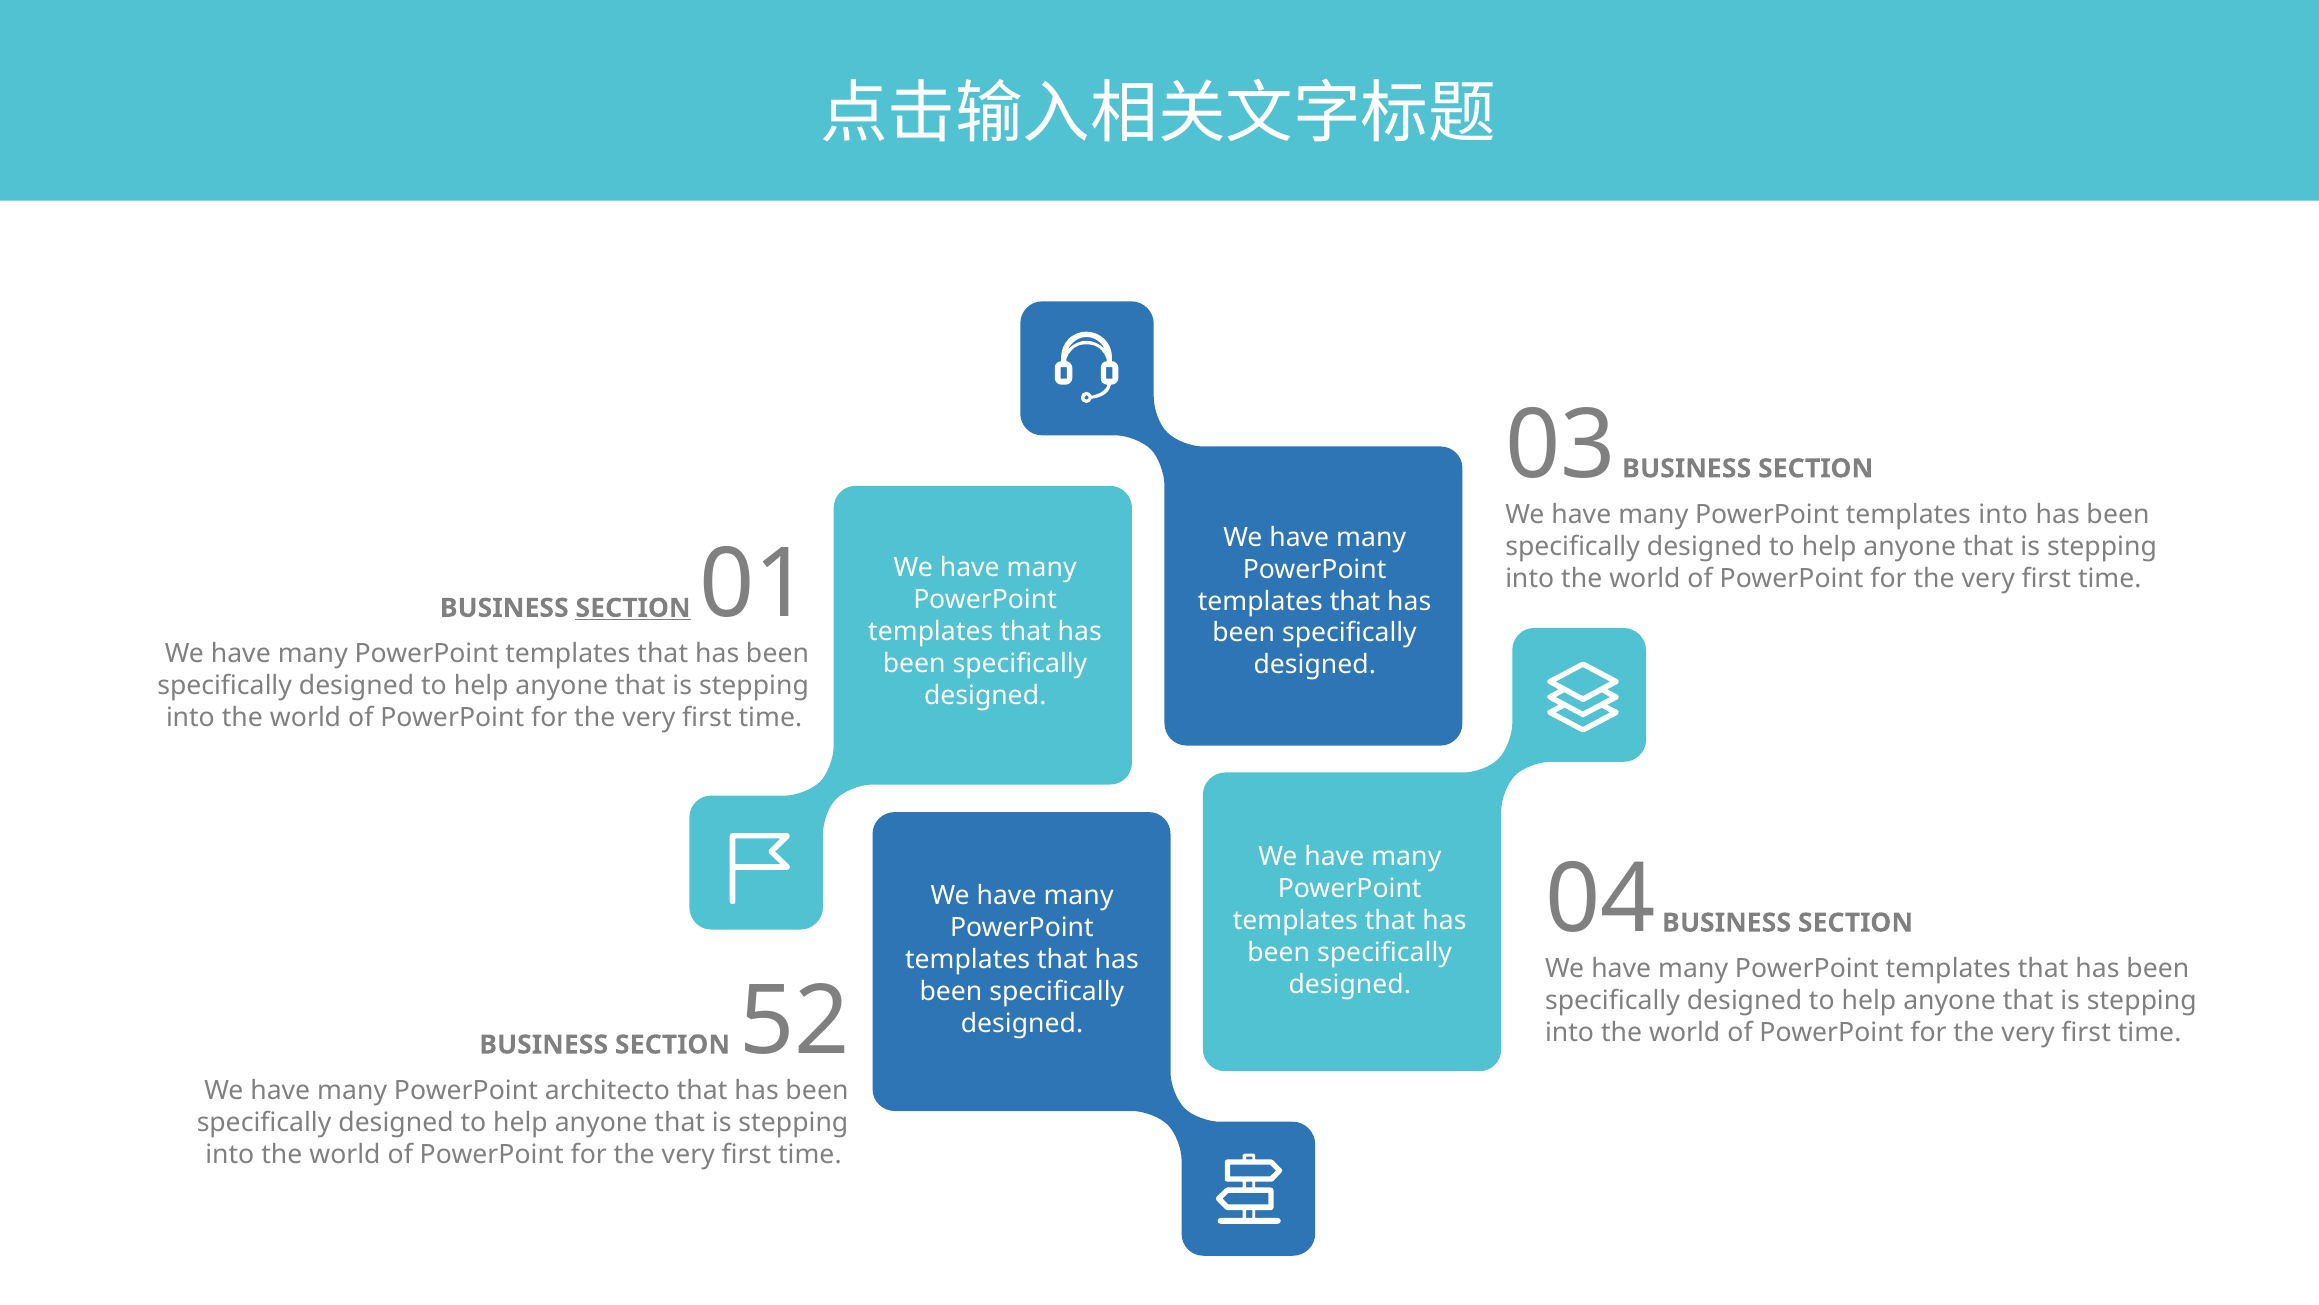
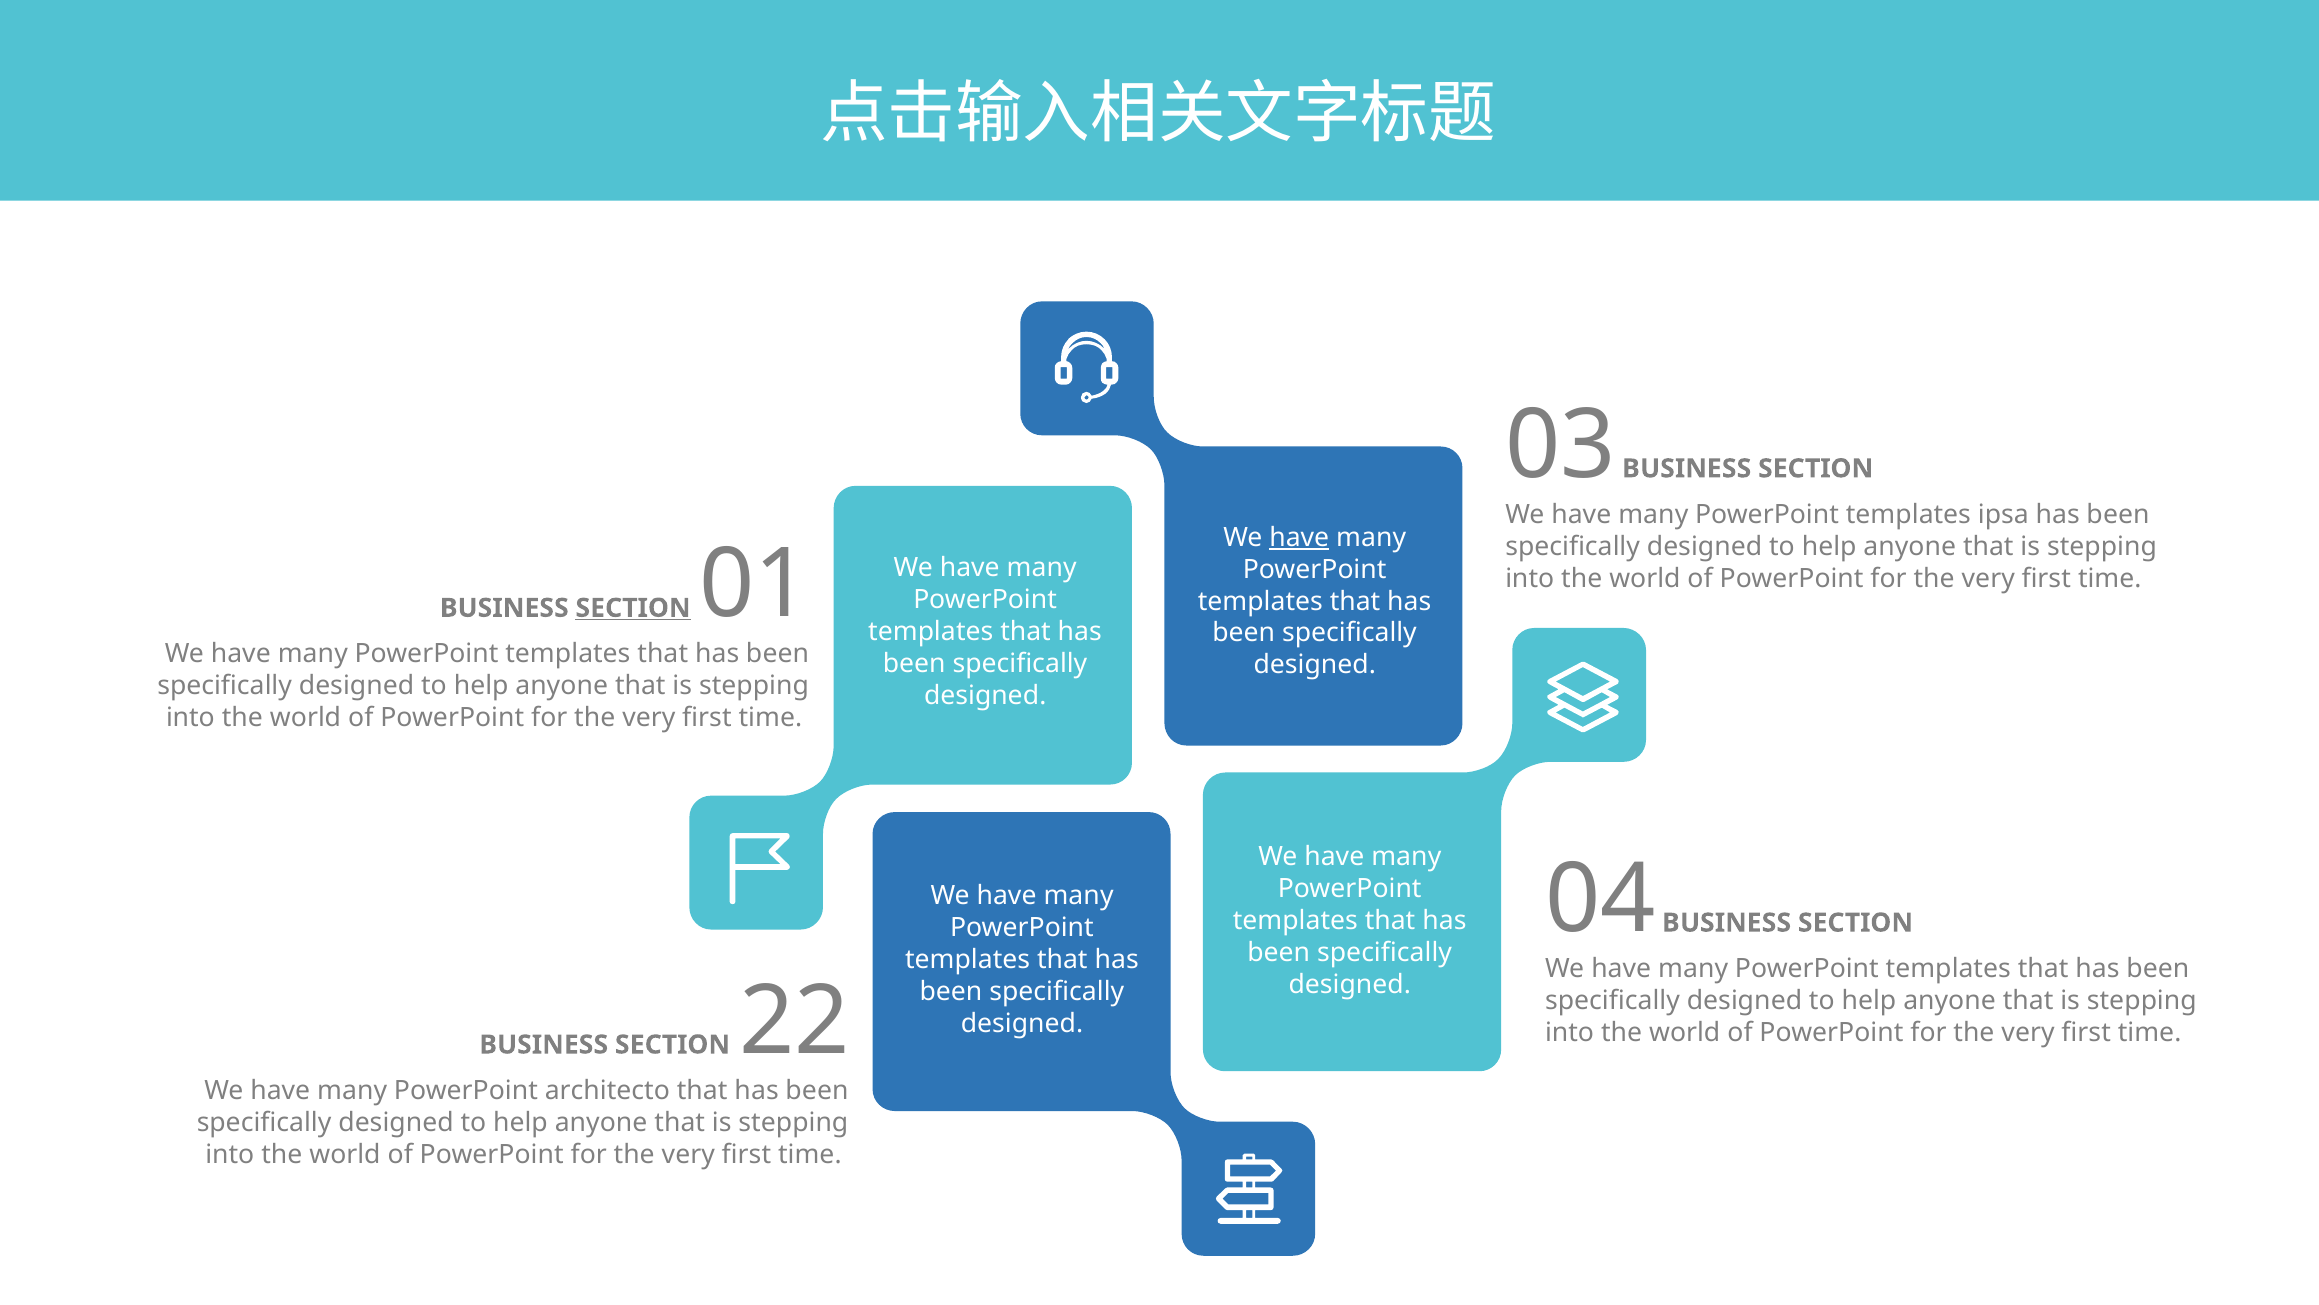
templates into: into -> ipsa (2003, 514)
have underline: none -> present (1299, 537)
52: 52 -> 22 (794, 1022)
